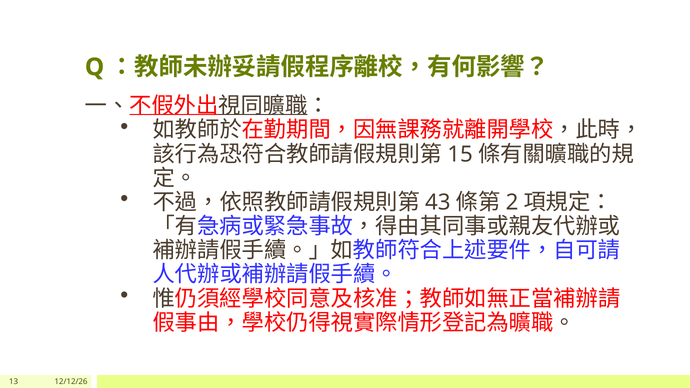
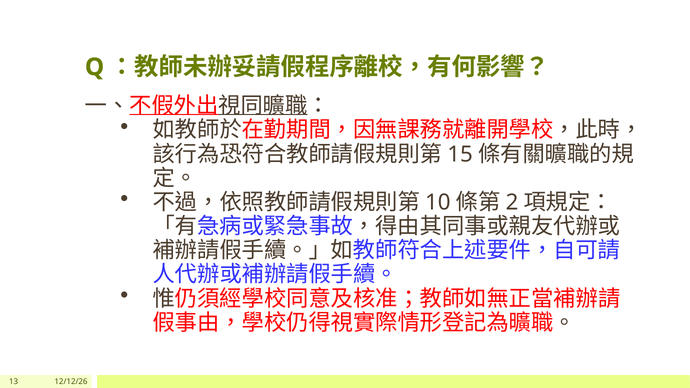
43: 43 -> 10 (438, 202)
